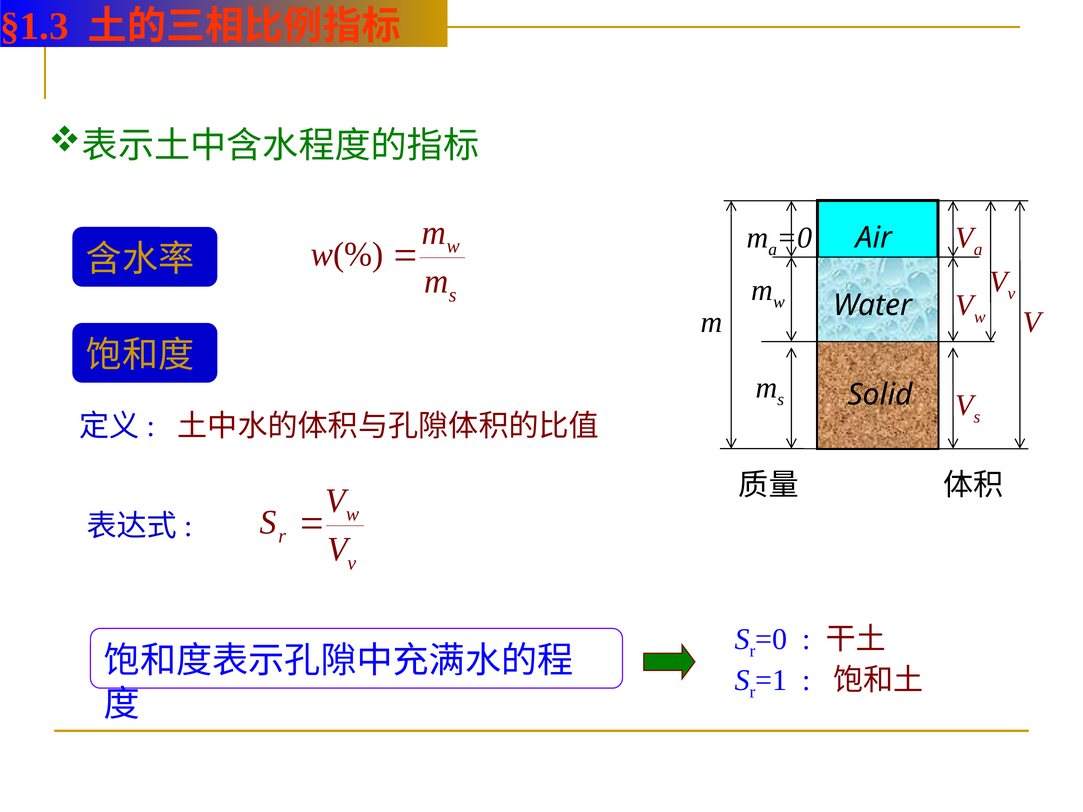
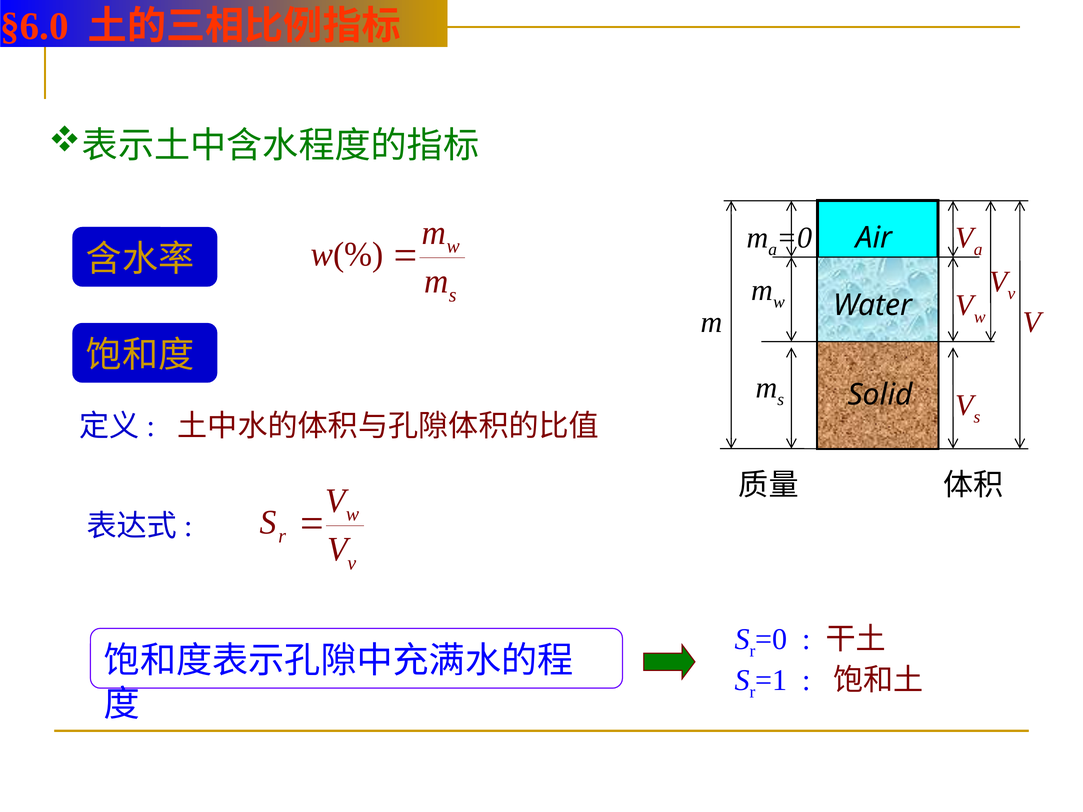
§1.3: §1.3 -> §6.0 (34, 26)
